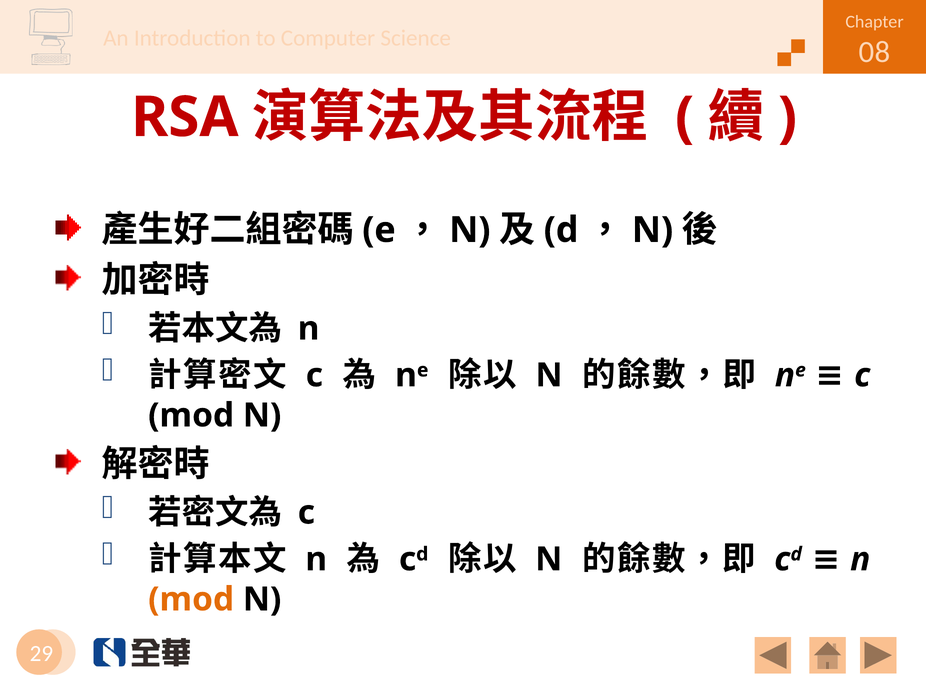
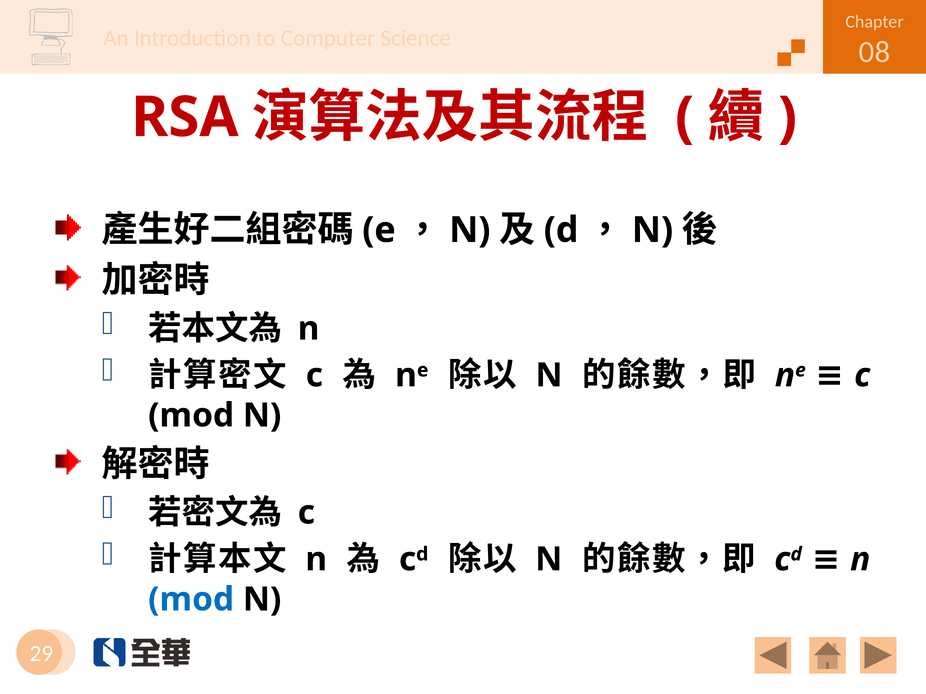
mod colour: orange -> blue (191, 600)
